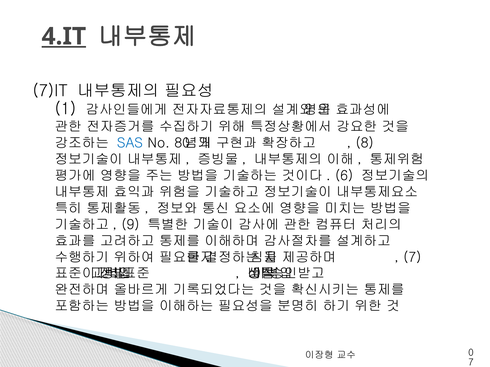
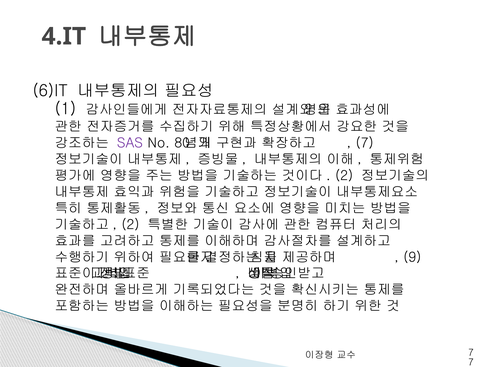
4.IT underline: present -> none (64, 36)
7)IT: 7)IT -> 6)IT (50, 91)
SAS colour: blue -> purple (130, 143)
8: 8 -> 7 (365, 143)
6: 6 -> 2 (344, 176)
9: 9 -> 2 (130, 225)
7: 7 -> 9 (412, 258)
0: 0 -> 7 (471, 353)
